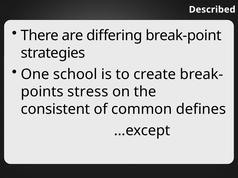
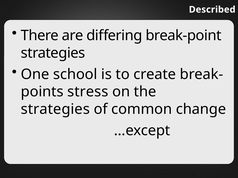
consistent: consistent -> strategies (55, 109)
defines: defines -> change (201, 109)
